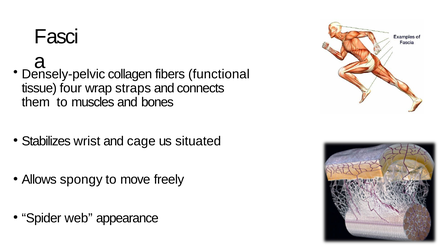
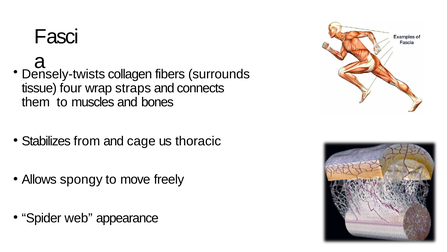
Densely-pelvic: Densely-pelvic -> Densely-twists (63, 74)
functional: functional -> surrounds (219, 74)
wrist: wrist -> from (87, 141)
situated: situated -> thoracic (198, 141)
